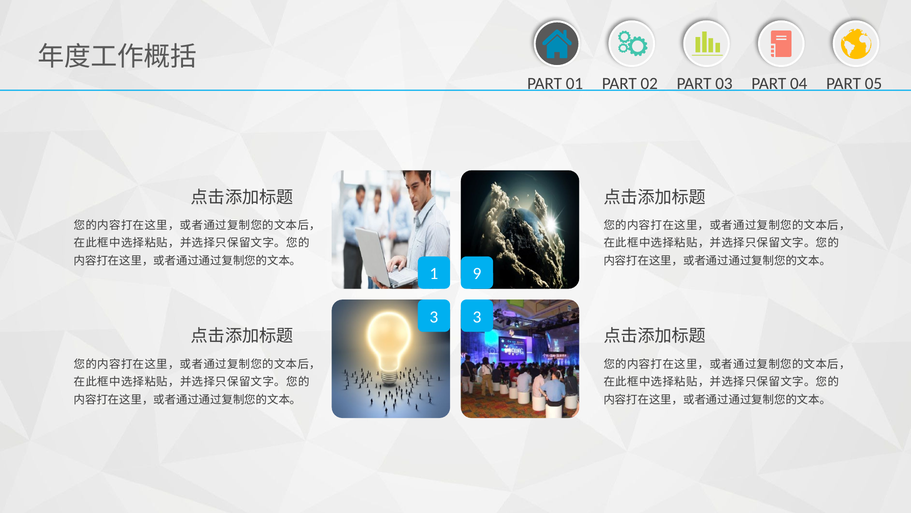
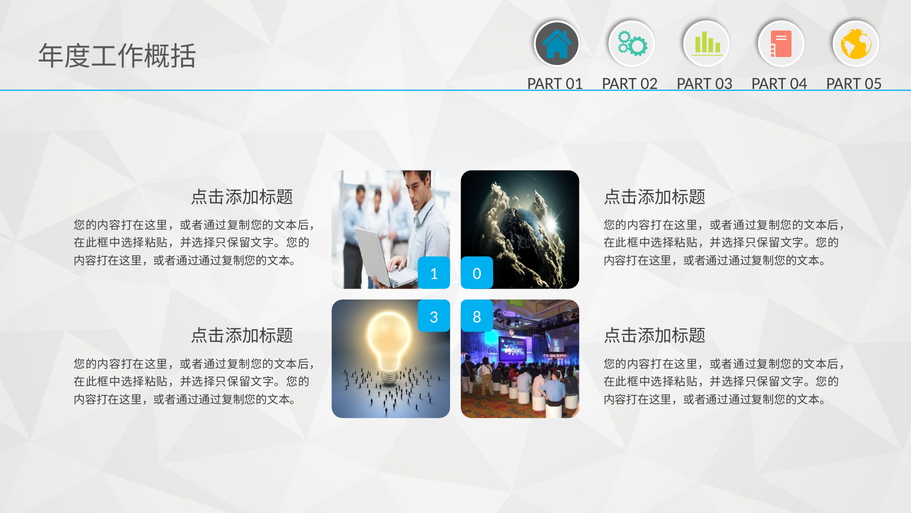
9: 9 -> 0 (477, 274)
3 3: 3 -> 8 (477, 317)
